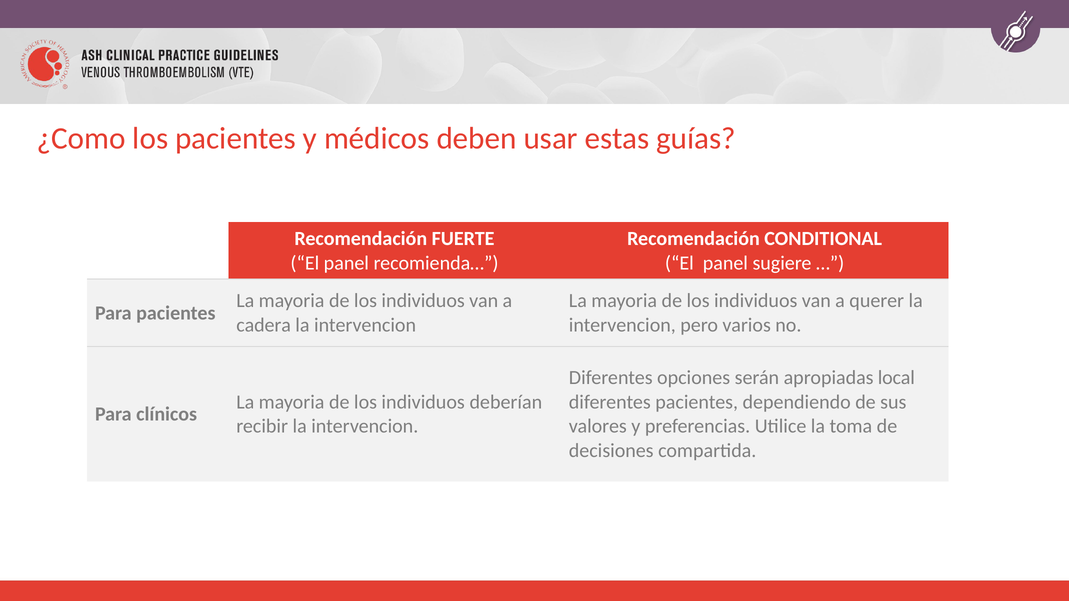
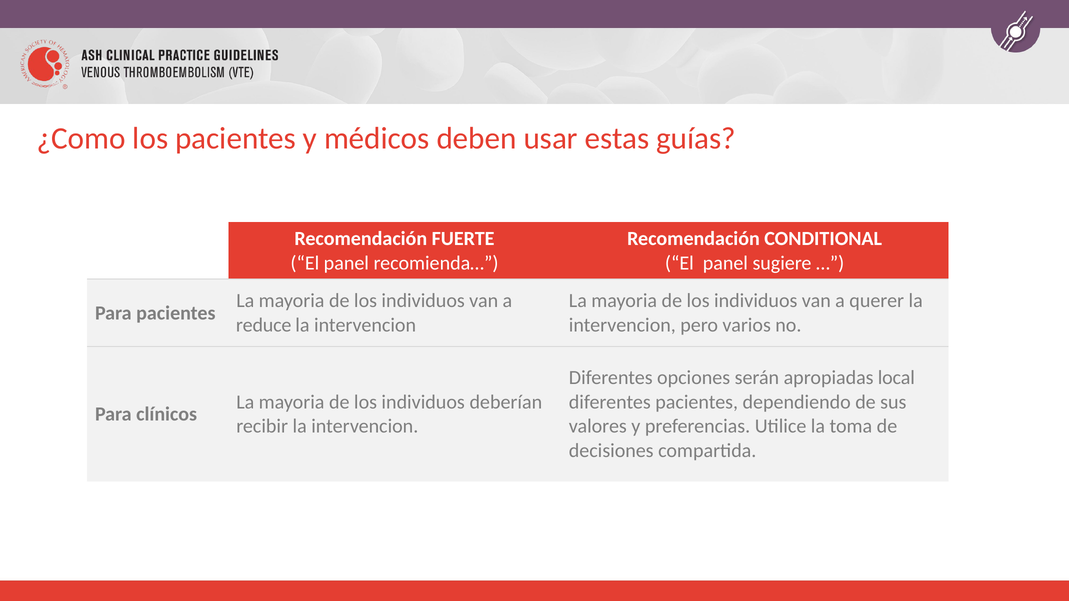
cadera: cadera -> reduce (264, 325)
